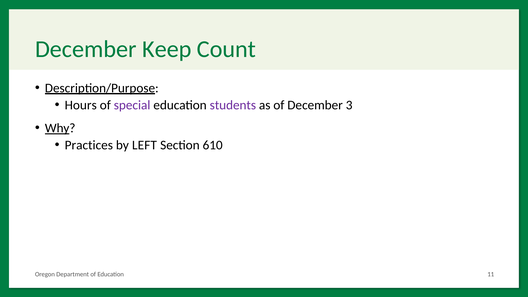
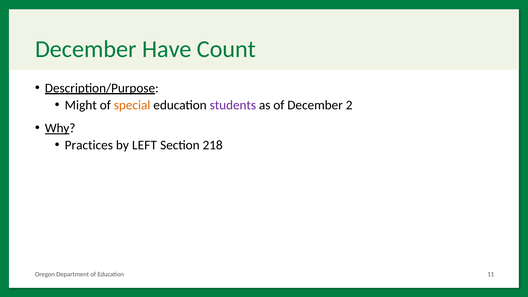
Keep: Keep -> Have (167, 49)
Hours: Hours -> Might (81, 105)
special colour: purple -> orange (132, 105)
3: 3 -> 2 (349, 105)
610: 610 -> 218 (213, 145)
